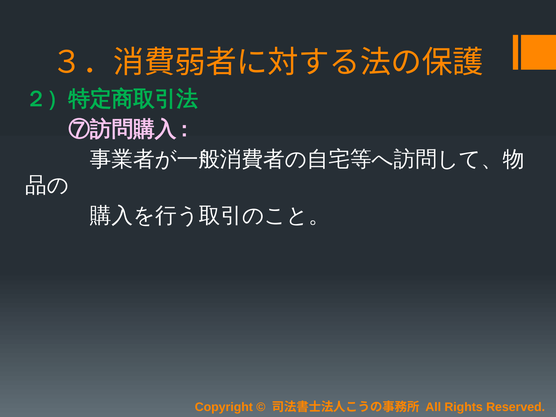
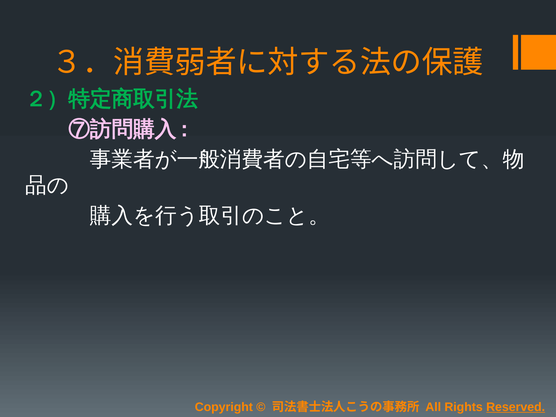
Reserved underline: none -> present (516, 407)
